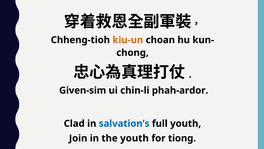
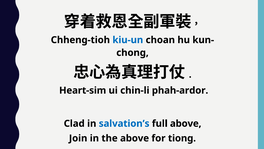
kiu-un colour: orange -> blue (128, 40)
Given-sim: Given-sim -> Heart-sim (83, 90)
full youth: youth -> above (186, 123)
the youth: youth -> above (135, 138)
